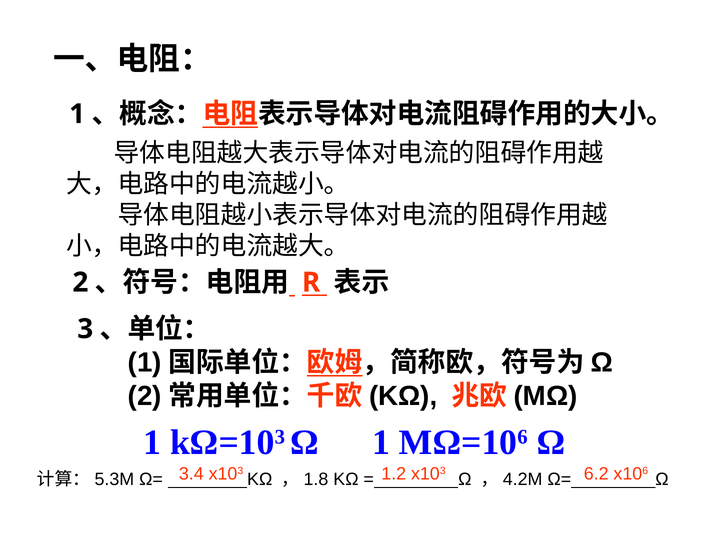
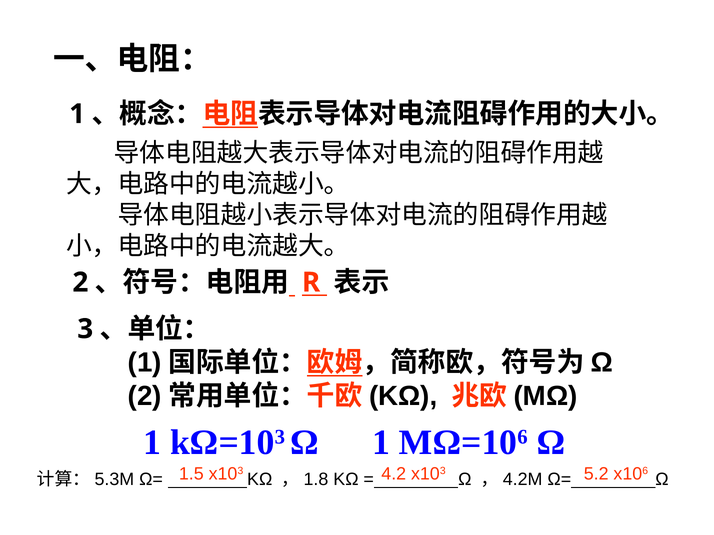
3.4: 3.4 -> 1.5 (191, 474)
1.2: 1.2 -> 4.2 (394, 474)
6.2: 6.2 -> 5.2 (596, 474)
